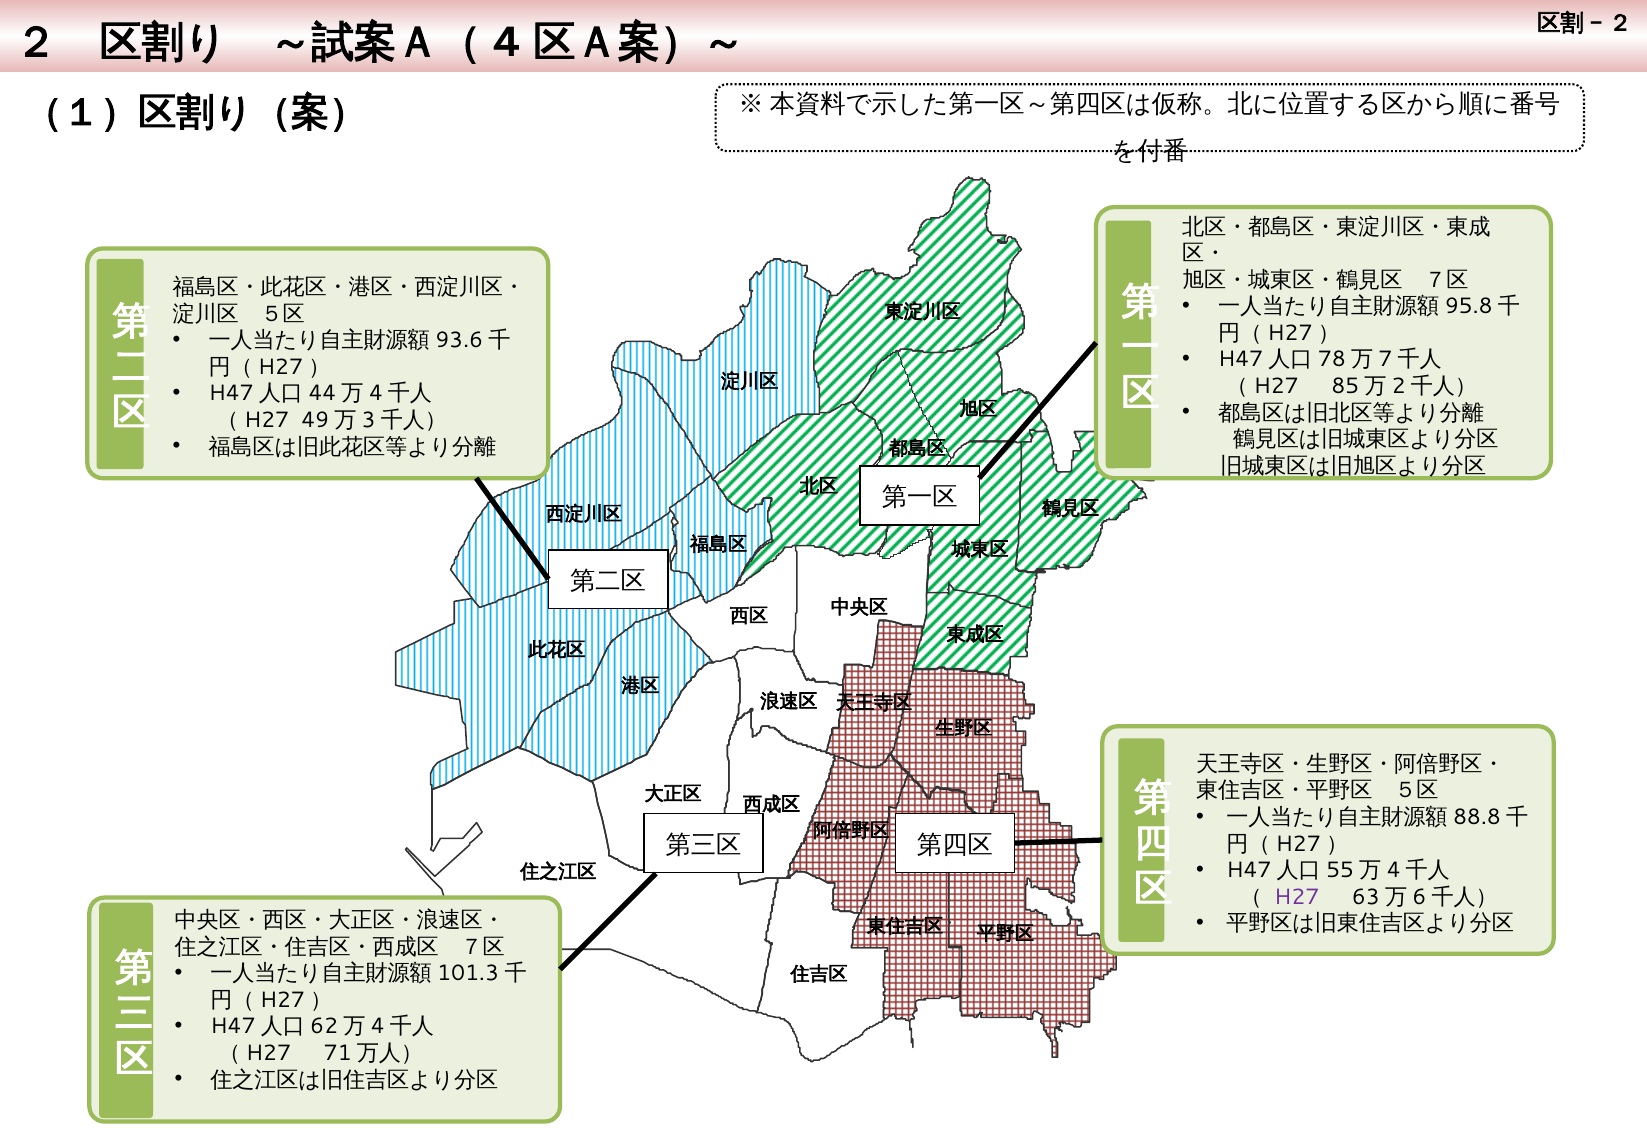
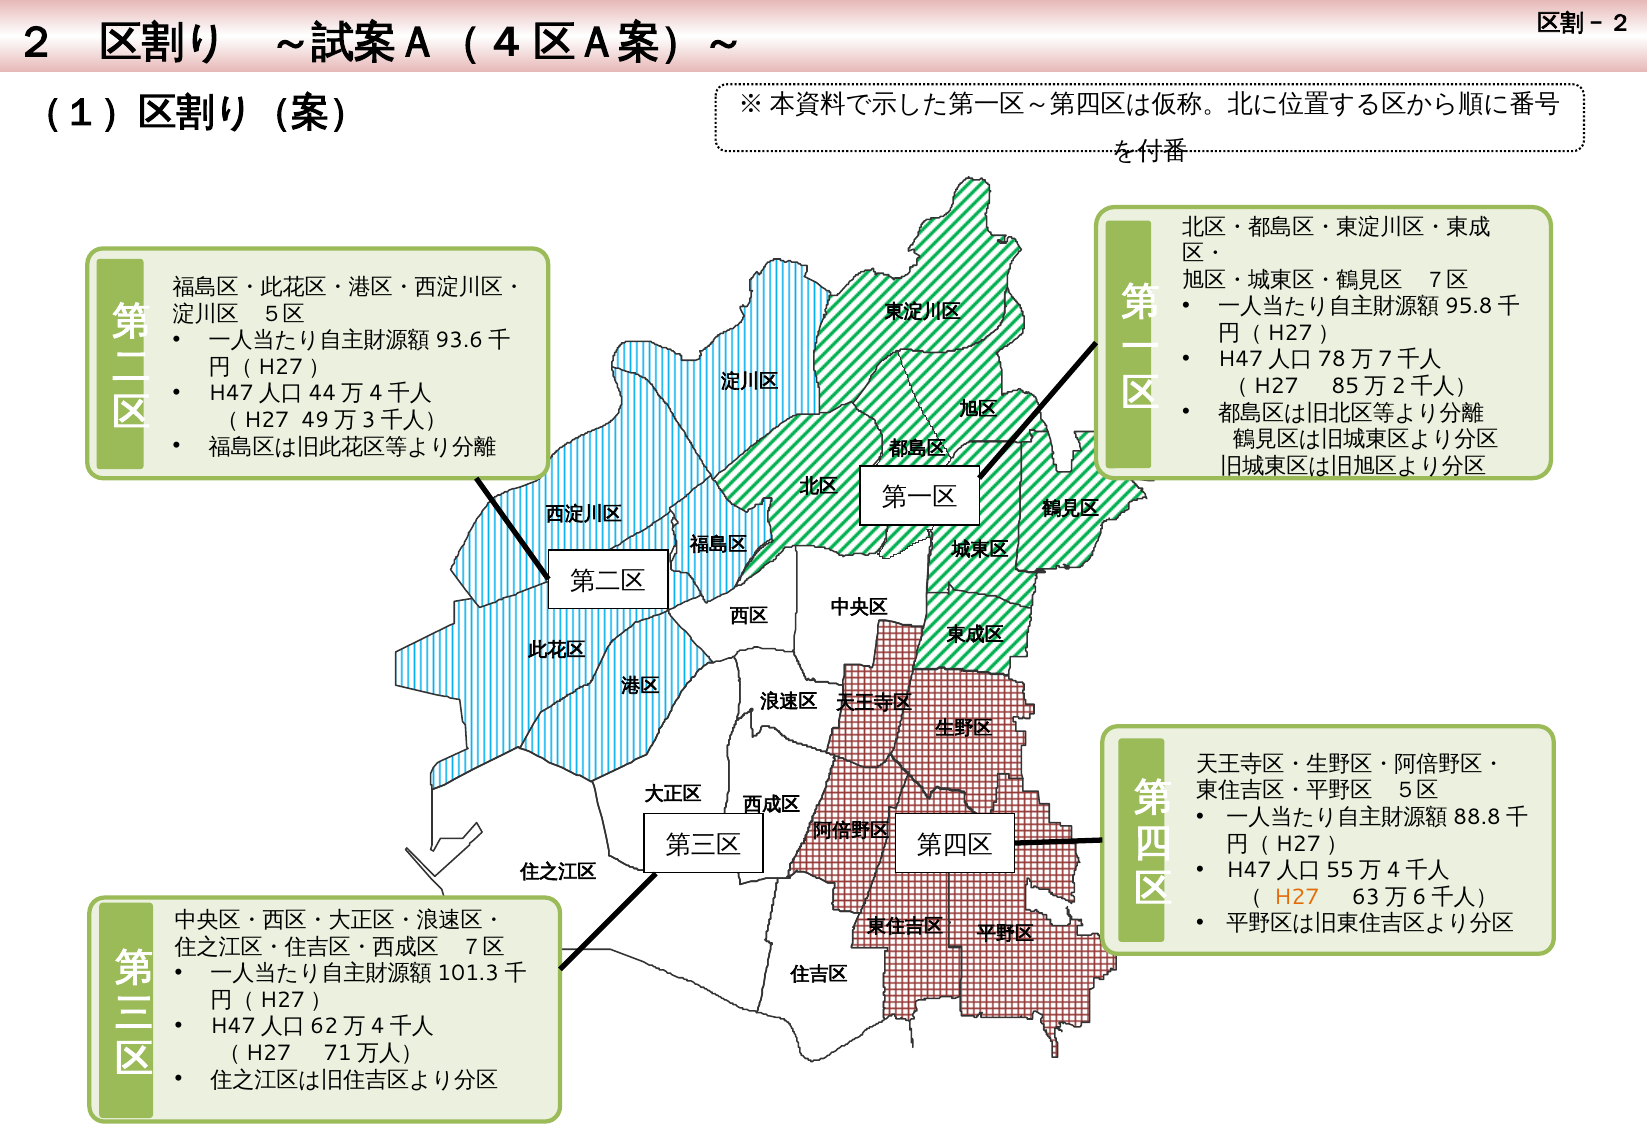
H27 colour: purple -> orange (1297, 896)
